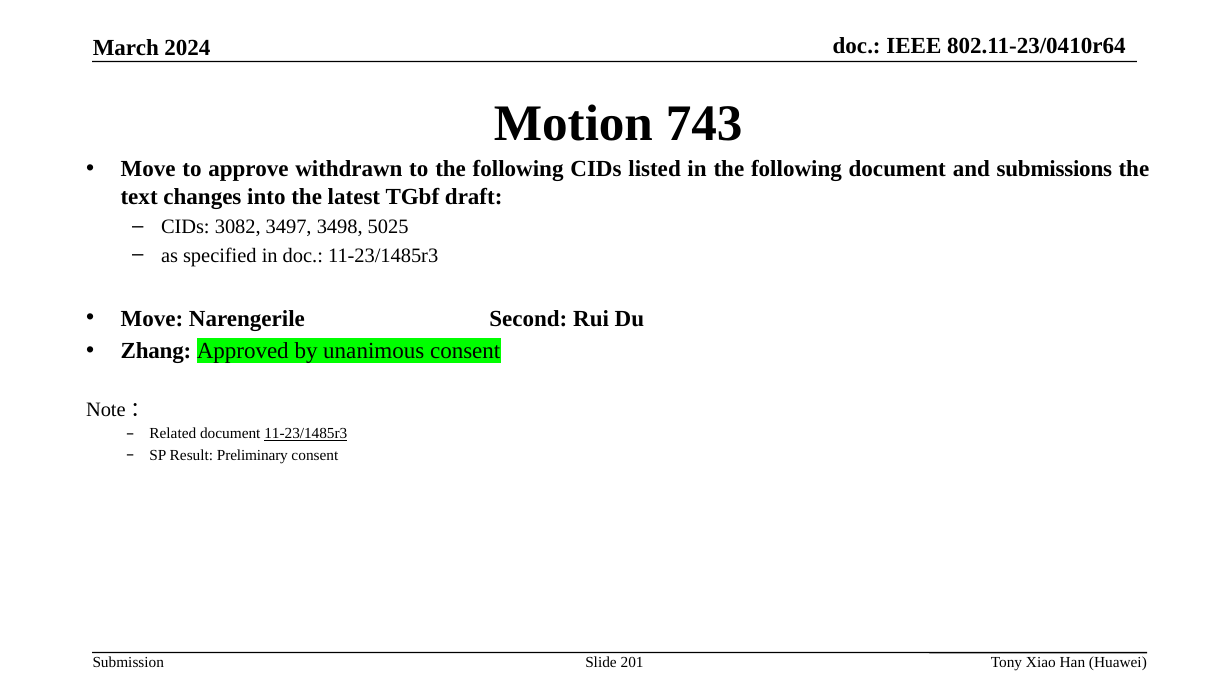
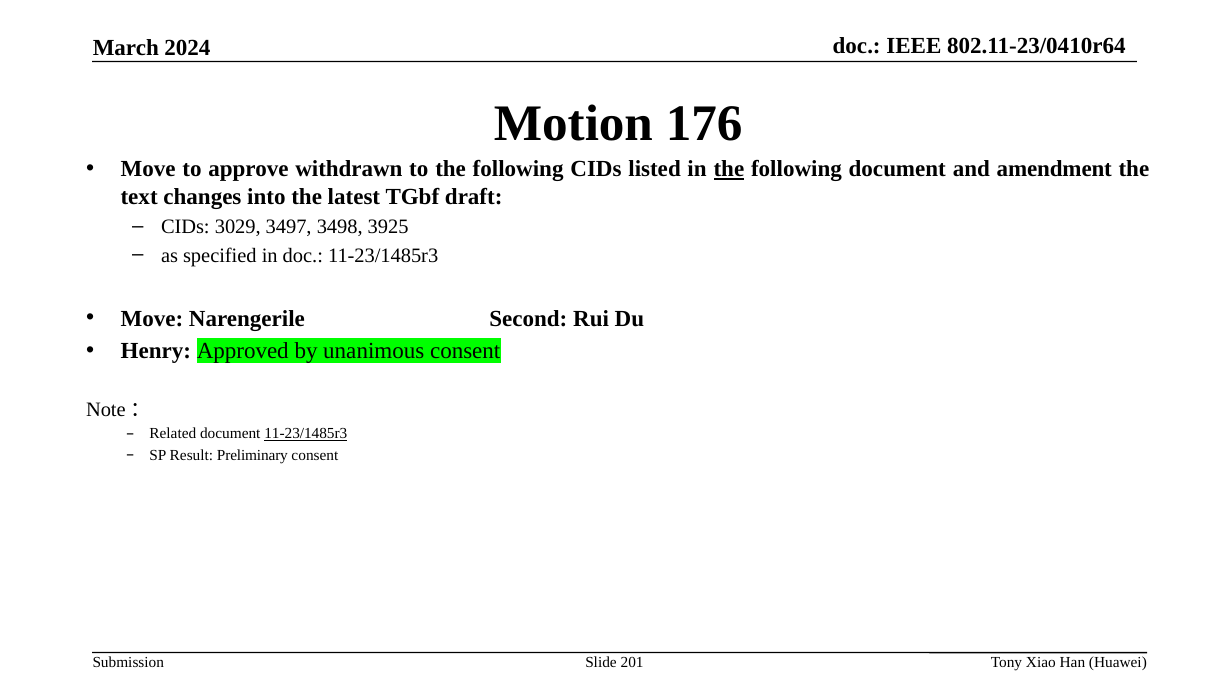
743: 743 -> 176 (704, 123)
the underline: none -> present (729, 169)
submissions: submissions -> amendment (1054, 169)
3082: 3082 -> 3029 (238, 227)
5025: 5025 -> 3925 (388, 227)
Zhang: Zhang -> Henry (156, 351)
